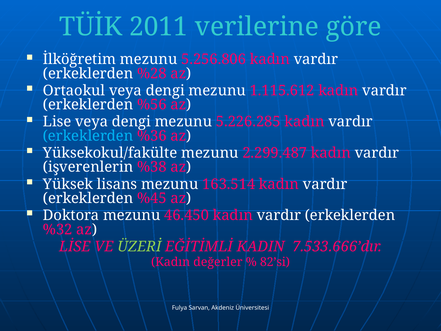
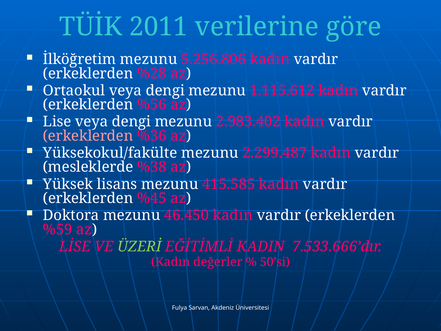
5.226.285: 5.226.285 -> 2.983.402 (248, 122)
erkeklerden colour: light blue -> pink (88, 136)
işverenlerin: işverenlerin -> mesleklerde (88, 167)
163.514: 163.514 -> 415.585 (229, 184)
%32: %32 -> %59 (58, 229)
82’si: 82’si -> 50’si (275, 262)
